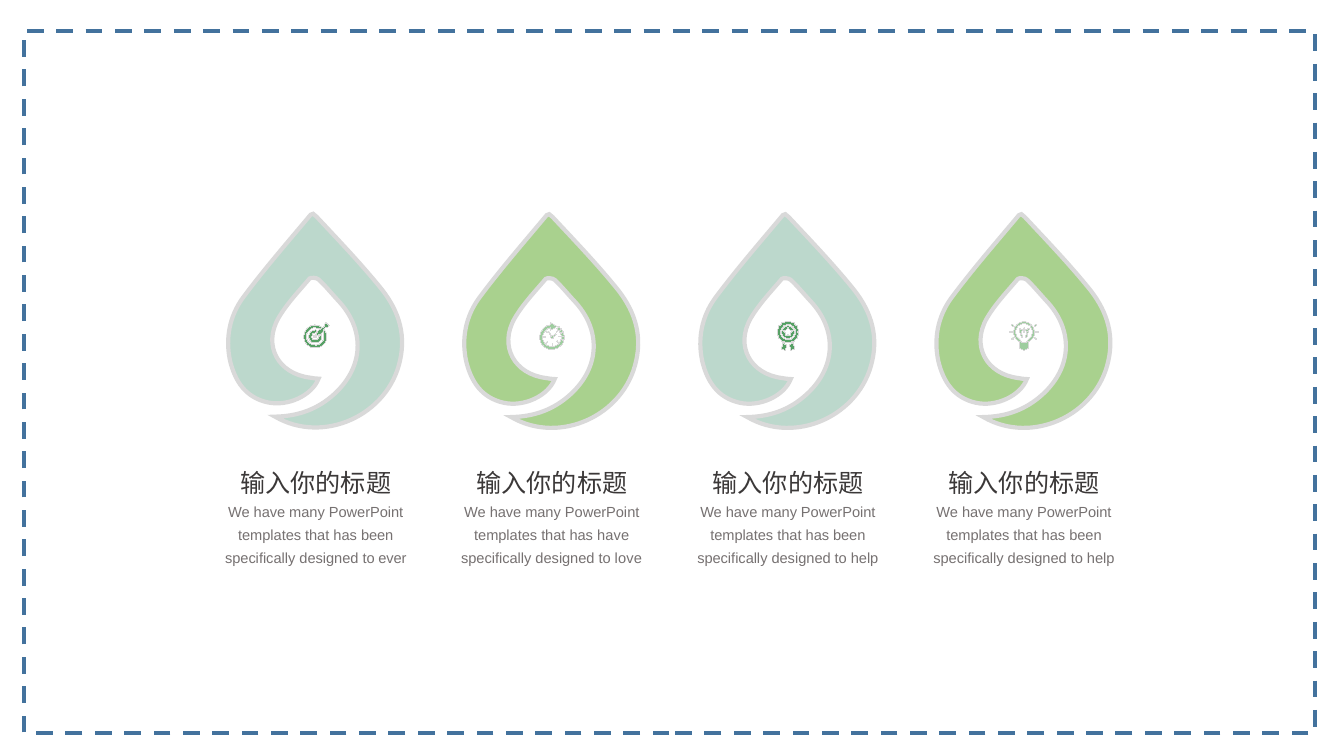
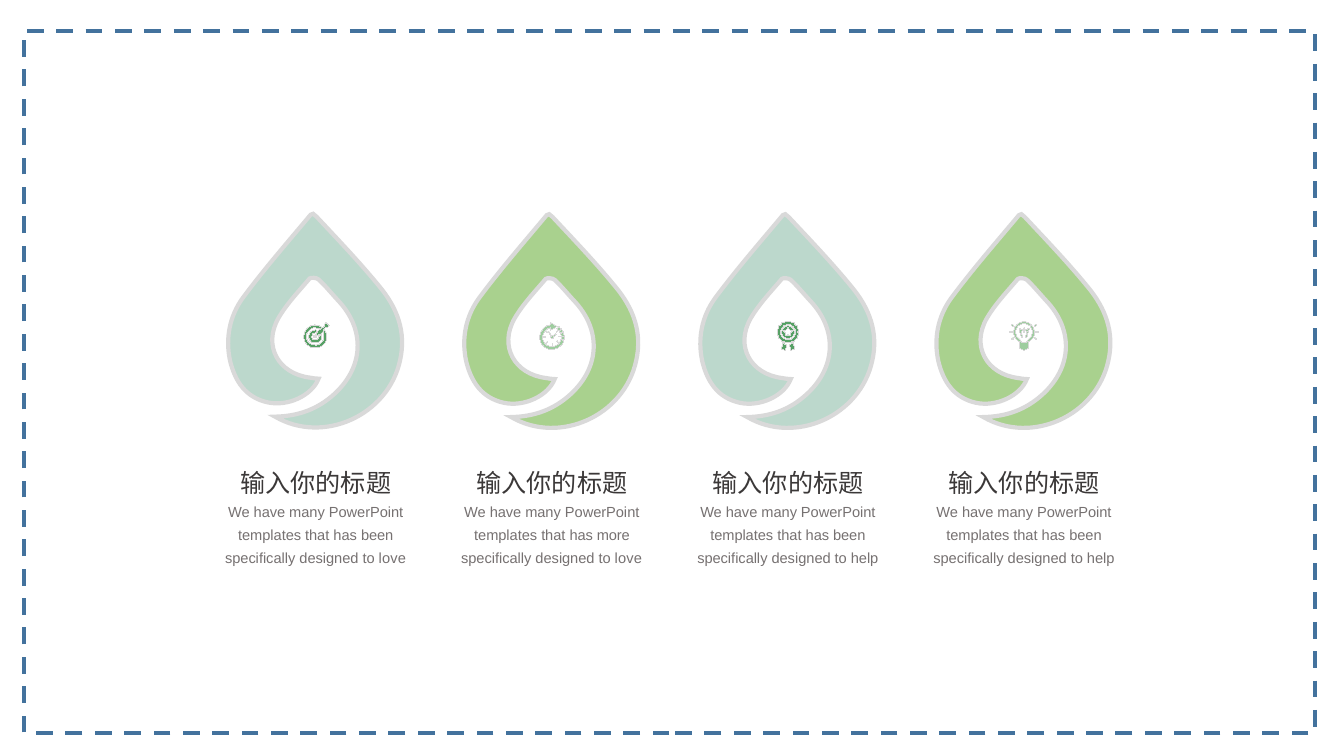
has have: have -> more (613, 535)
ever: ever -> love (392, 558)
